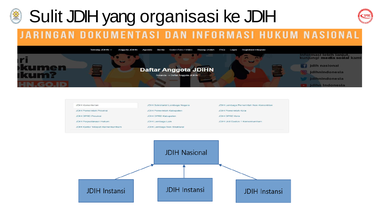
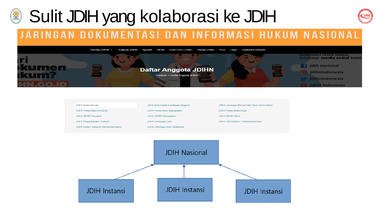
organisasi: organisasi -> kolaborasi (180, 17)
